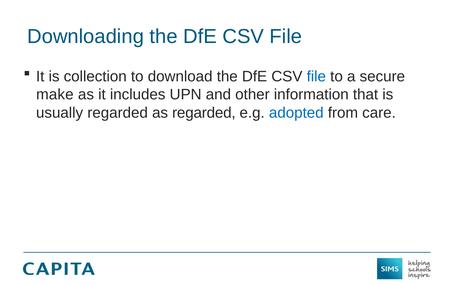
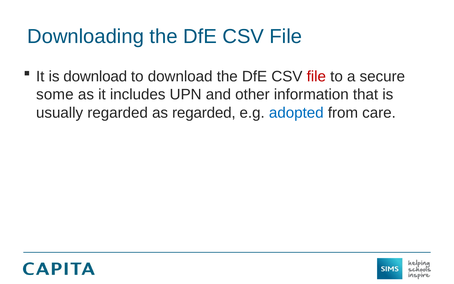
is collection: collection -> download (95, 76)
file colour: blue -> red (316, 76)
make: make -> some (55, 95)
